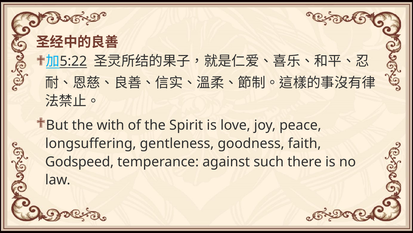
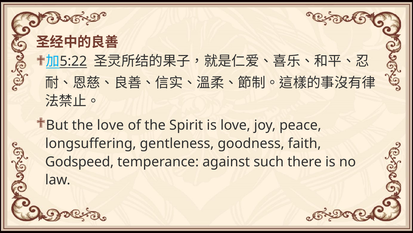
the with: with -> love (110, 125)
